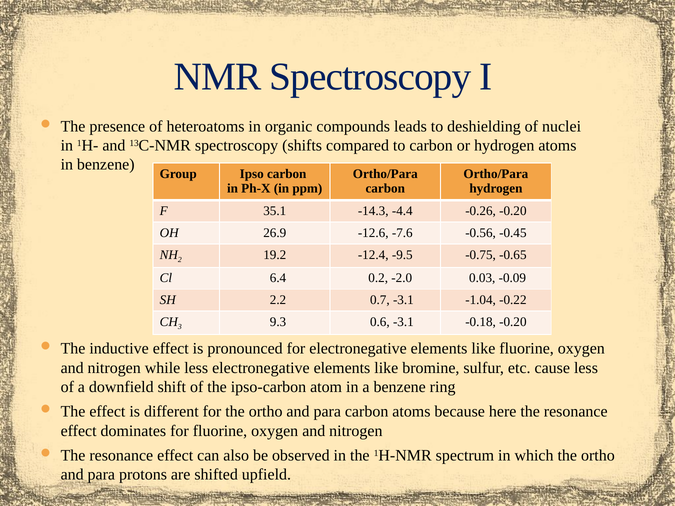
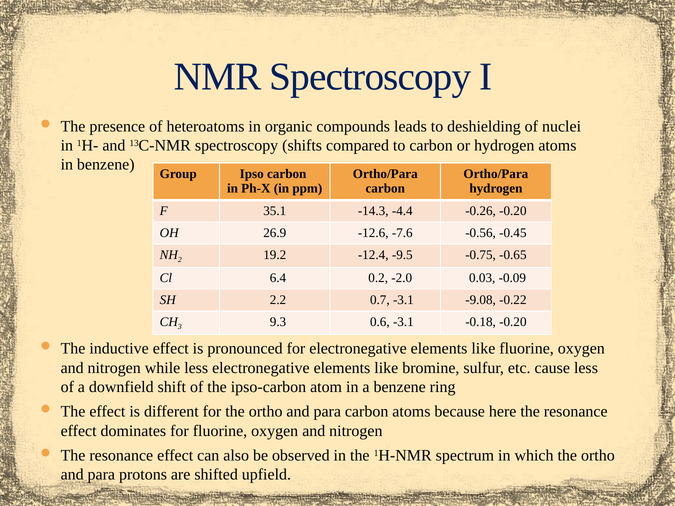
-1.04: -1.04 -> -9.08 (481, 300)
